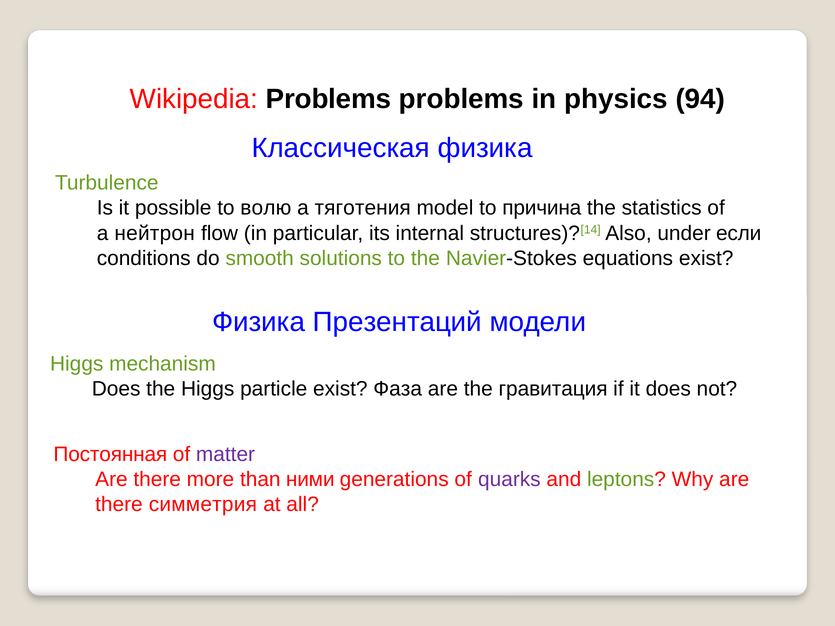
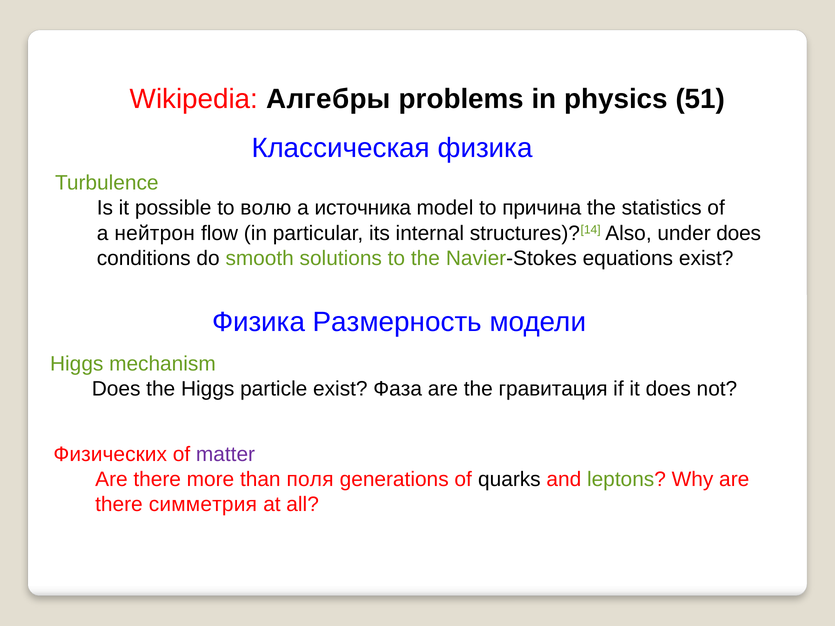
Wikipedia Problems: Problems -> Алгебры (328, 99)
94: 94 -> 51 (700, 99)
тяготения: тяготения -> источника (363, 208)
under если: если -> does (739, 233)
Презентаций: Презентаций -> Размерность (397, 322)
Постоянная: Постоянная -> Физических (110, 454)
ними: ними -> поля (310, 479)
quarks colour: purple -> black (509, 479)
